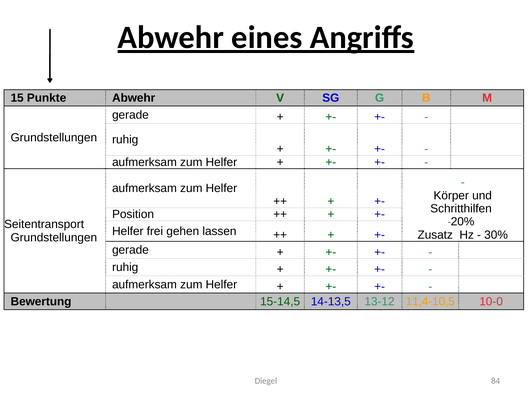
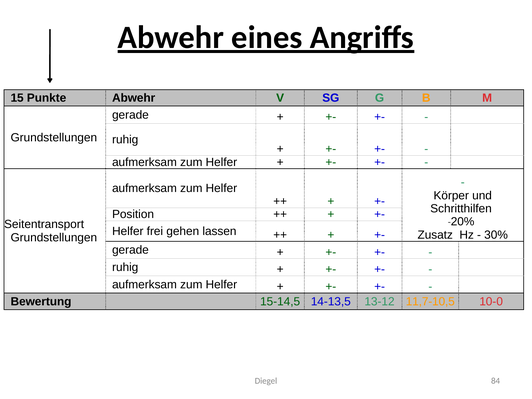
11,4-10,5: 11,4-10,5 -> 11,7-10,5 (430, 301)
